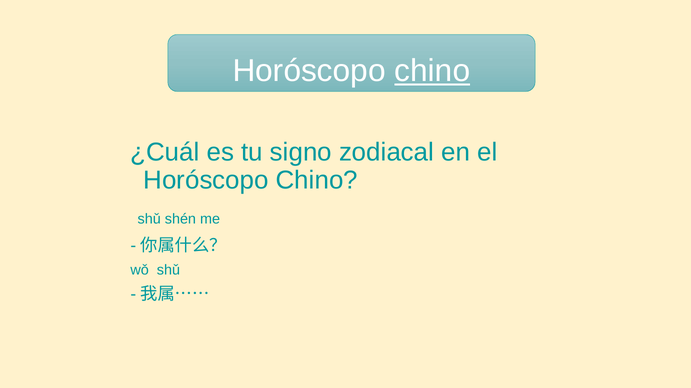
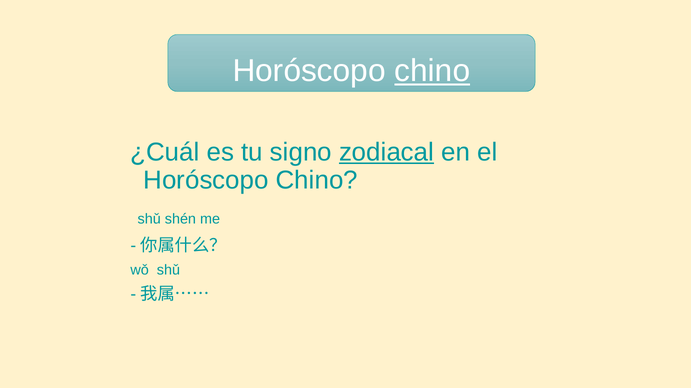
zodiacal underline: none -> present (387, 152)
